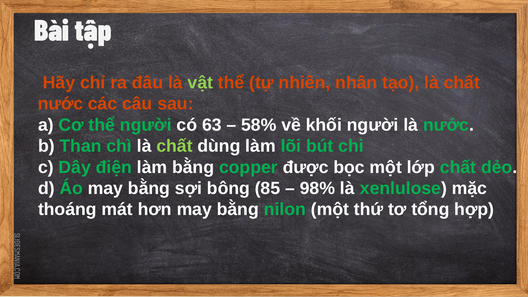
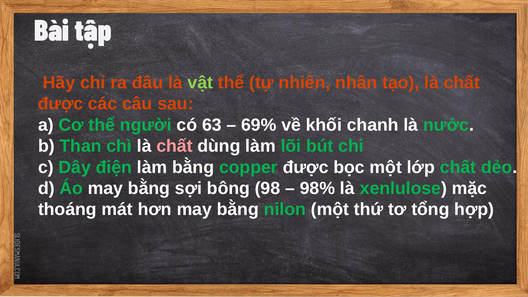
nước: nước -> được (61, 104)
58%: 58% -> 69% (259, 125)
khối người: người -> chanh (373, 125)
chất colour: light green -> pink (174, 146)
85: 85 -> 98 (268, 188)
